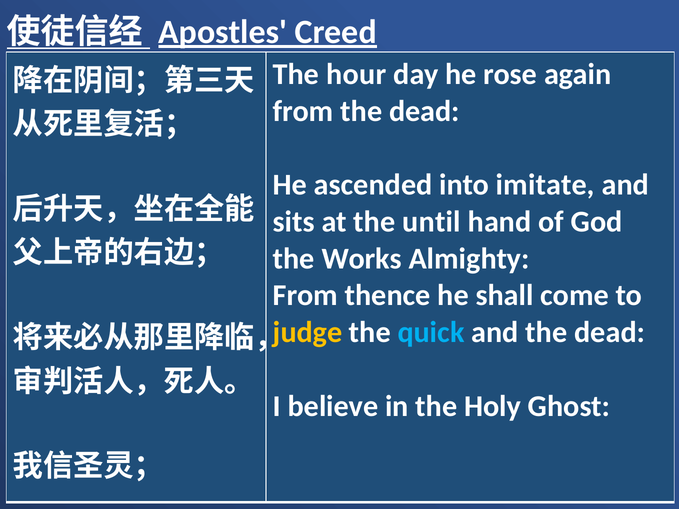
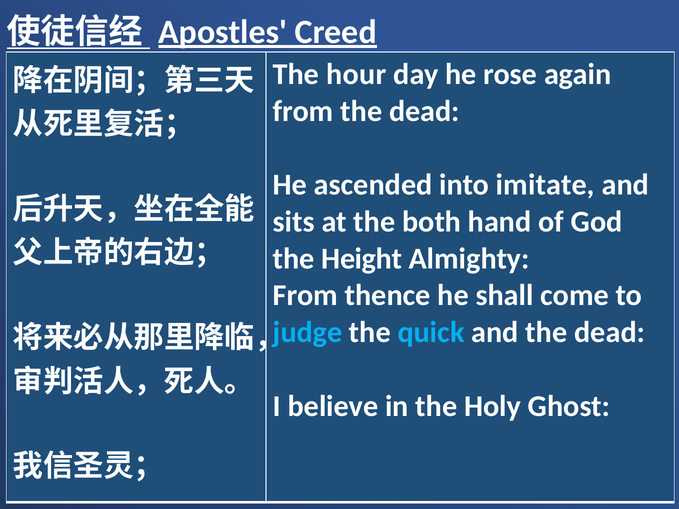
until: until -> both (432, 222)
Works: Works -> Height (362, 259)
judge colour: yellow -> light blue (308, 333)
